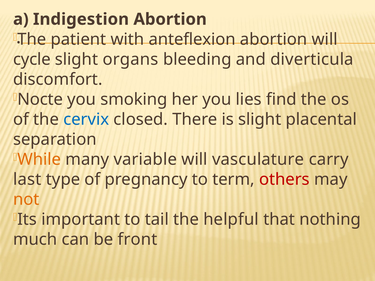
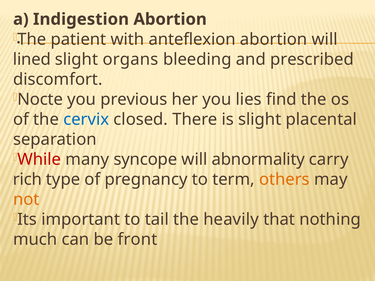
cycle: cycle -> lined (32, 59)
diverticula: diverticula -> prescribed (312, 59)
smoking: smoking -> previous (134, 99)
While colour: orange -> red (39, 159)
variable: variable -> syncope (145, 159)
vasculature: vasculature -> abnormality (258, 159)
last: last -> rich (27, 179)
others colour: red -> orange (284, 179)
helpful: helpful -> heavily (231, 219)
